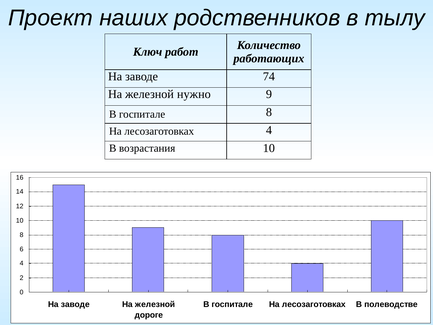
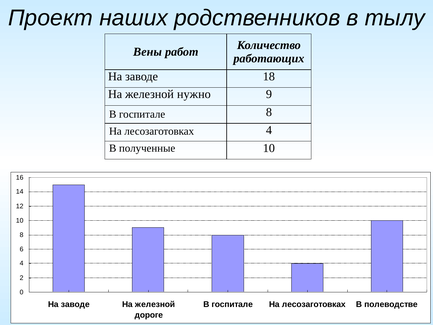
Ключ: Ключ -> Вены (148, 52)
74: 74 -> 18 (269, 76)
возрастания: возрастания -> полученные (147, 148)
